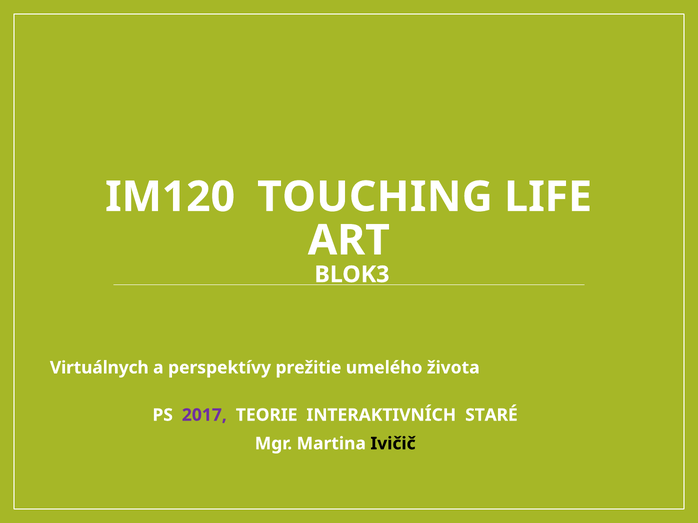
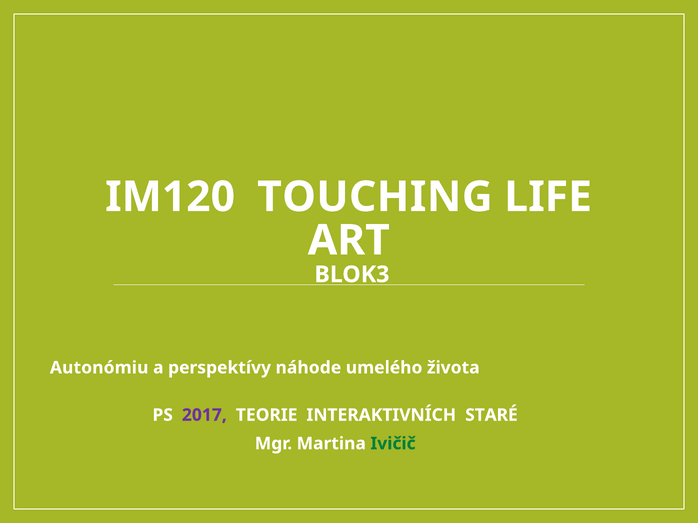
Virtuálnych: Virtuálnych -> Autonómiu (99, 368)
prežitie: prežitie -> náhode (308, 368)
Ivičič colour: black -> green (393, 444)
